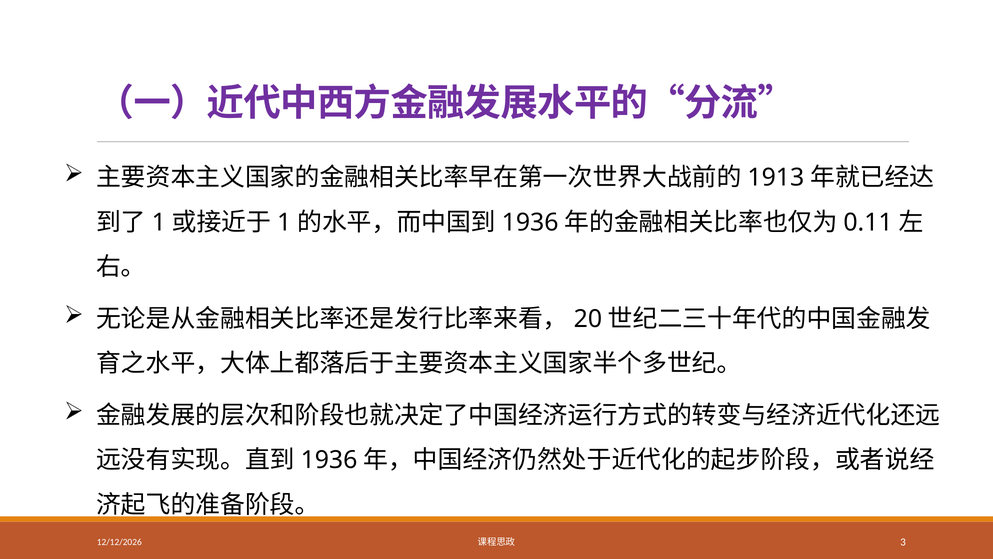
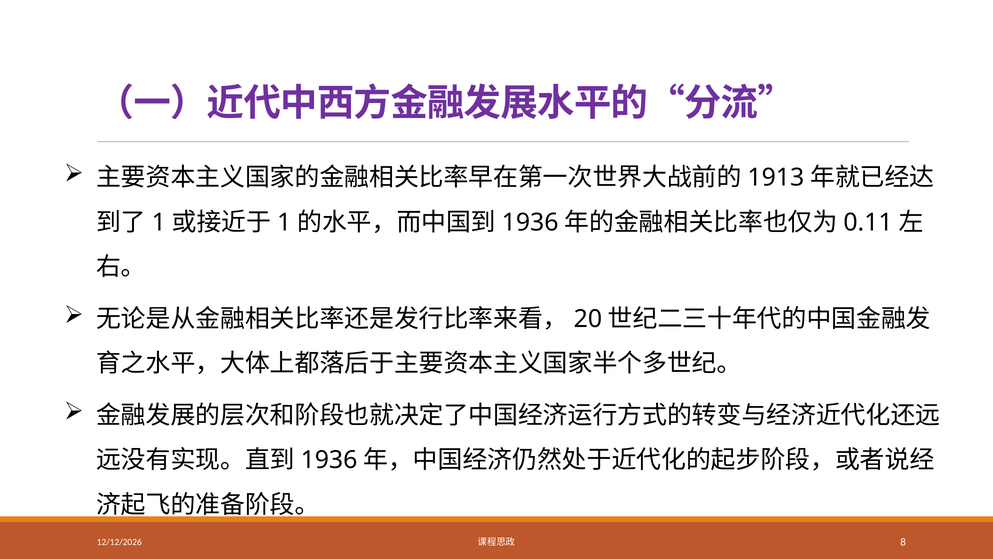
3: 3 -> 8 (903, 542)
